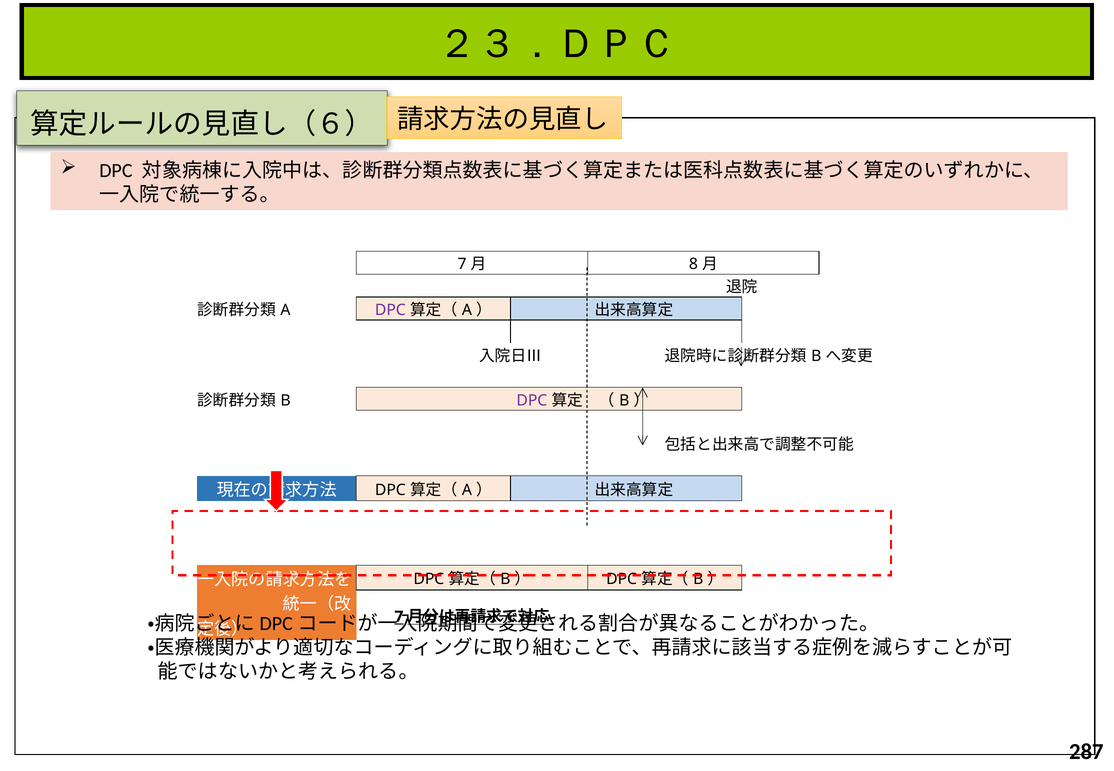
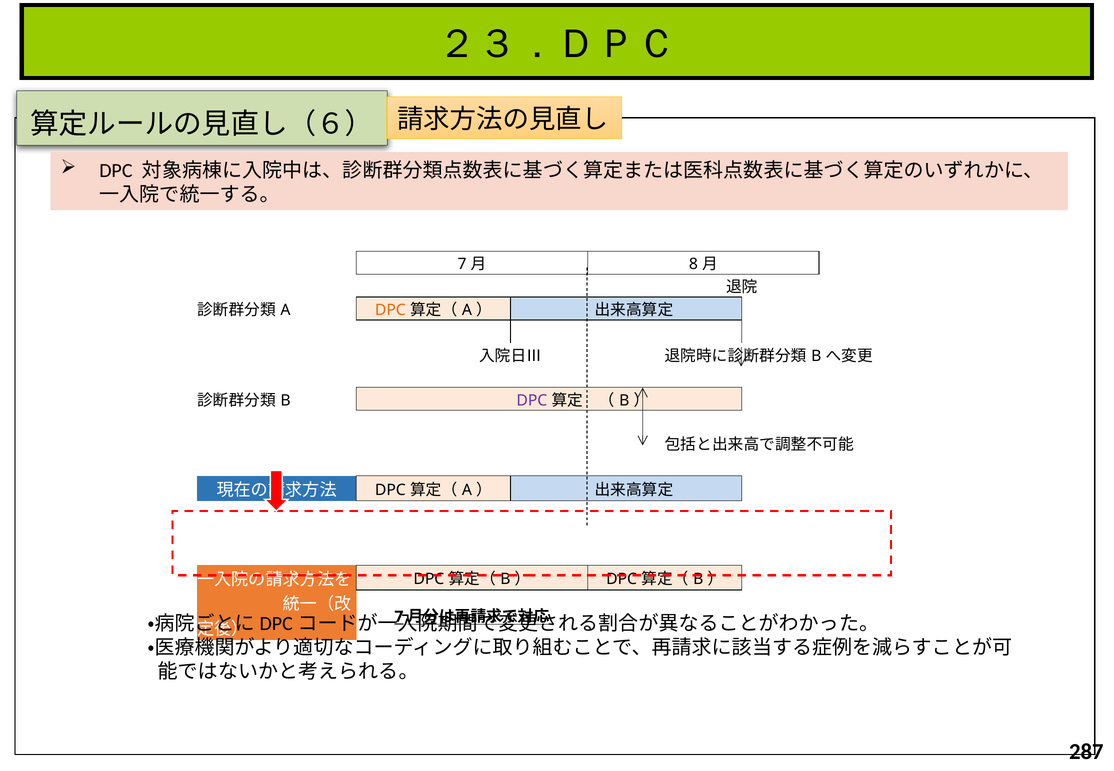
DPC colour: purple -> orange (390, 310)
